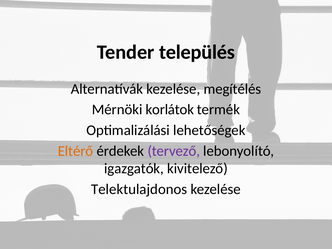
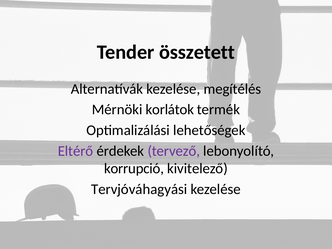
település: település -> összetett (197, 52)
Eltérő colour: orange -> purple (76, 151)
igazgatók: igazgatók -> korrupció (134, 169)
Telektulajdonos: Telektulajdonos -> Tervjóváhagyási (139, 189)
